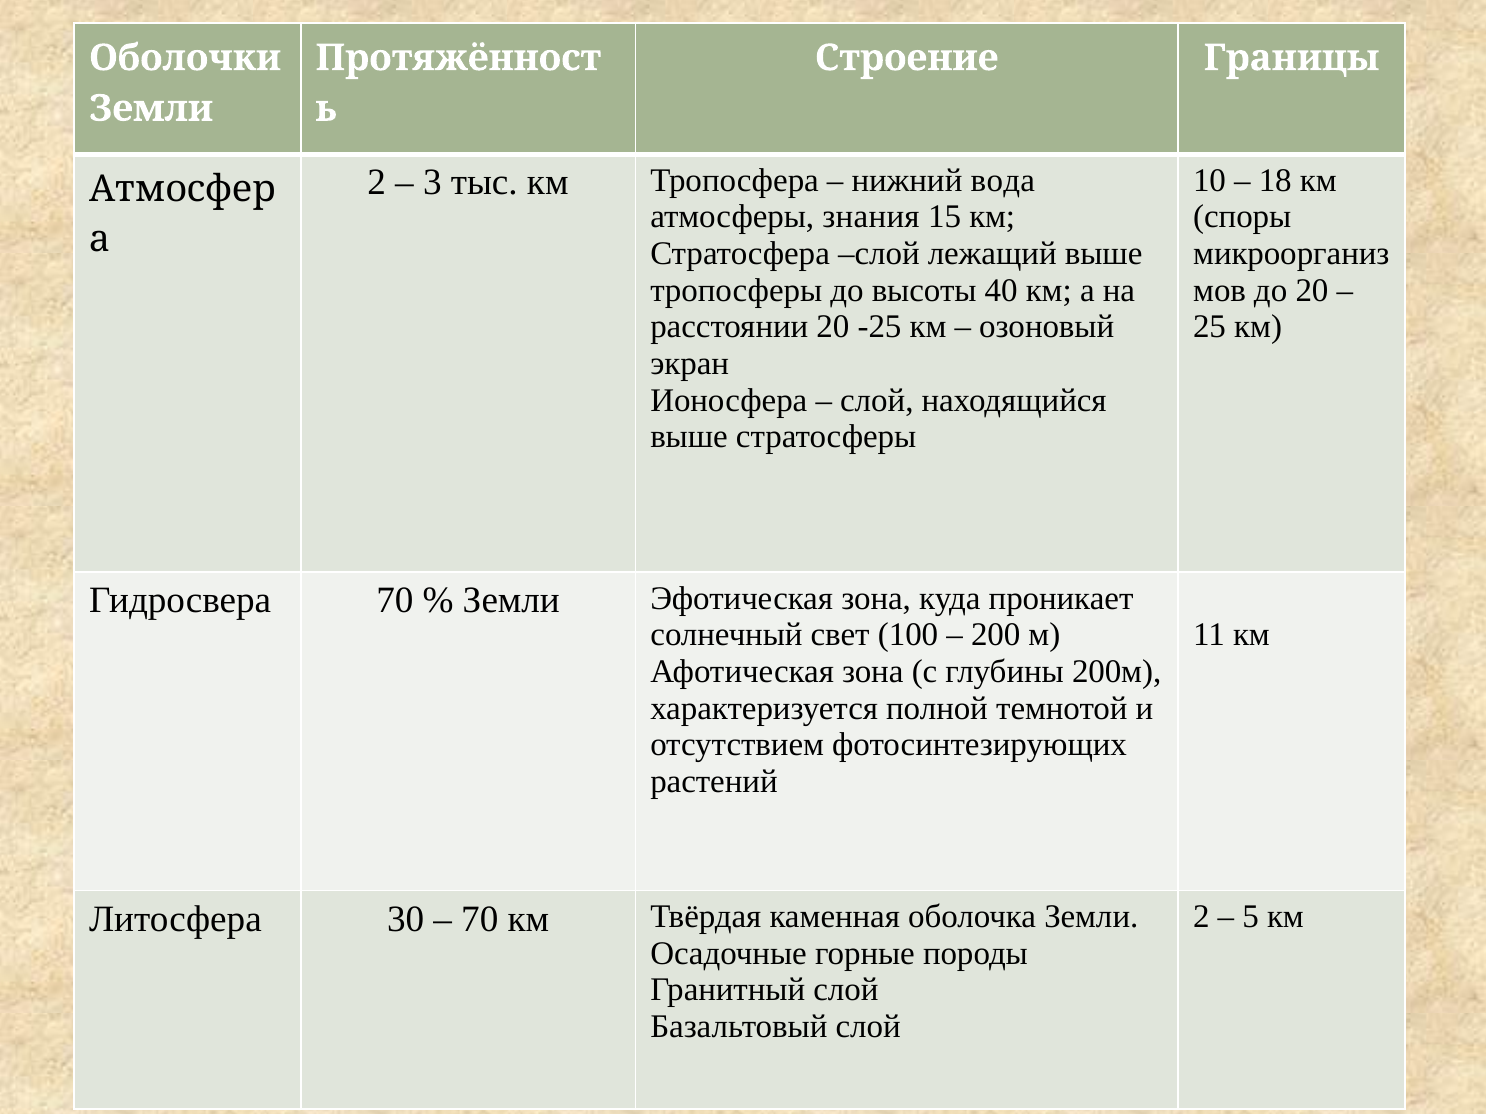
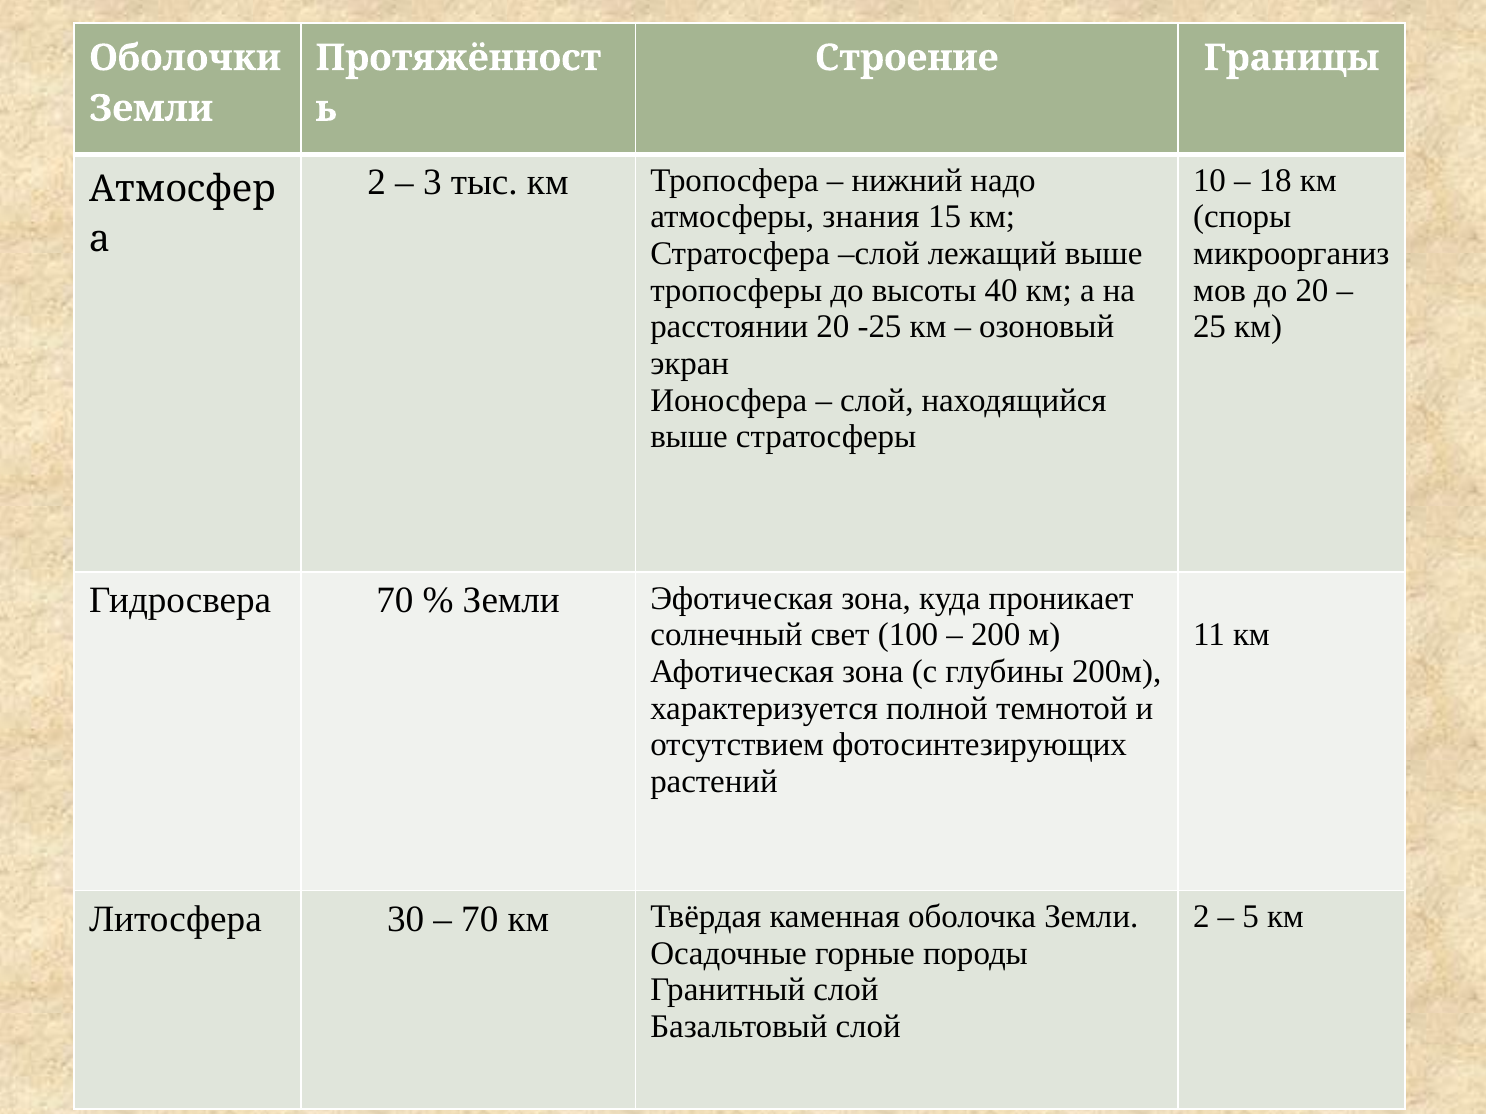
вода: вода -> надо (1003, 180)
